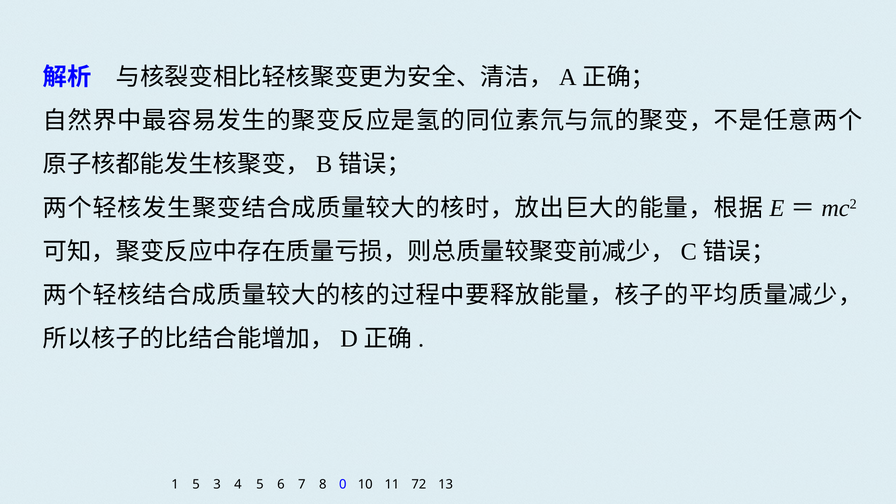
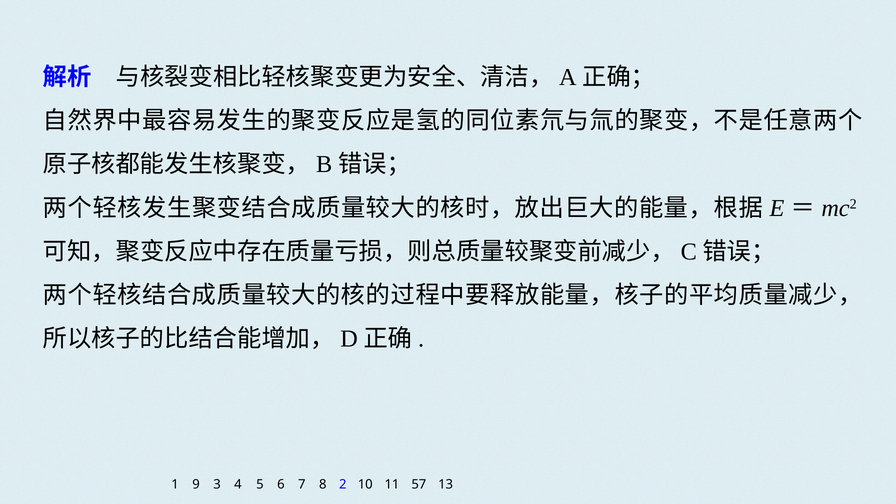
1 5: 5 -> 9 (196, 484)
0: 0 -> 2 (343, 484)
72: 72 -> 57 (419, 484)
